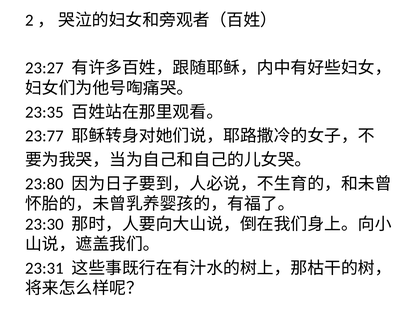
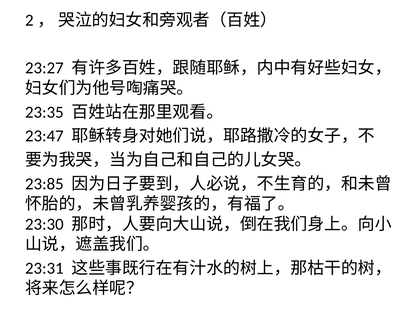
23:77: 23:77 -> 23:47 (44, 136)
23:80: 23:80 -> 23:85 (44, 184)
